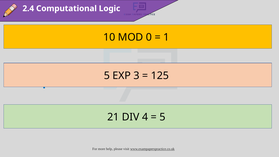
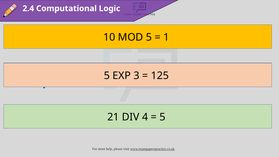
0: 0 -> 5 (149, 37)
